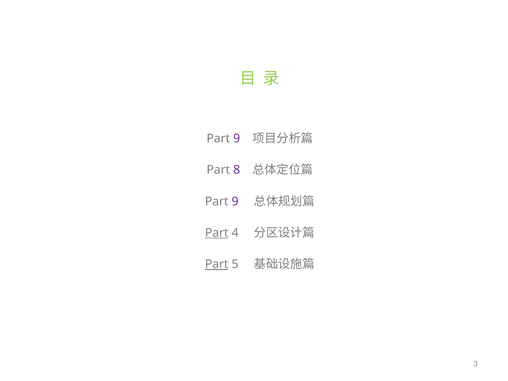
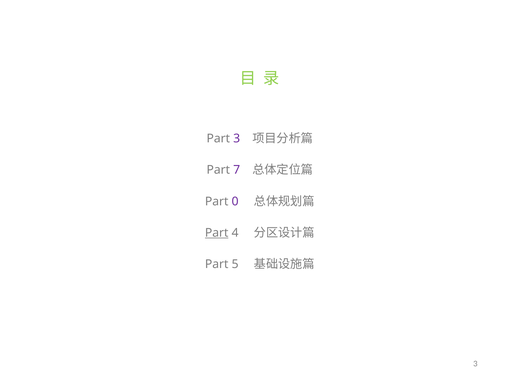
9: 9 -> 3 (237, 139)
8: 8 -> 7 (237, 170)
9: 9 -> 0 (235, 201)
Part underline: present -> none (217, 264)
